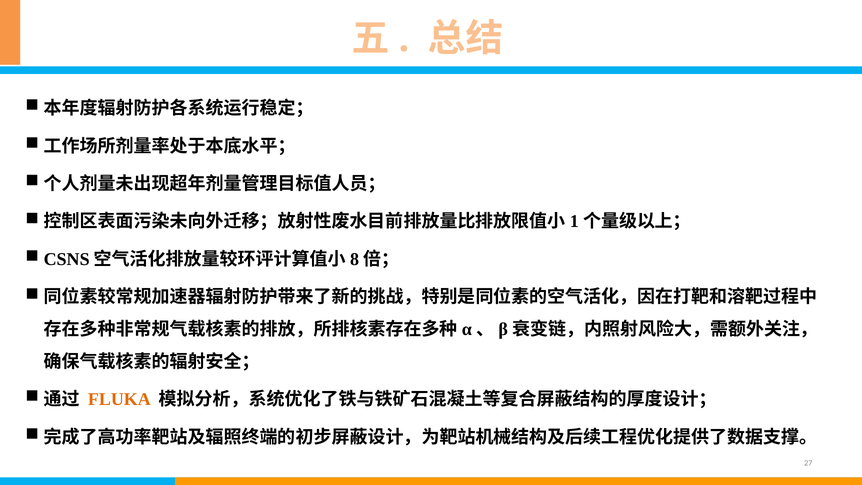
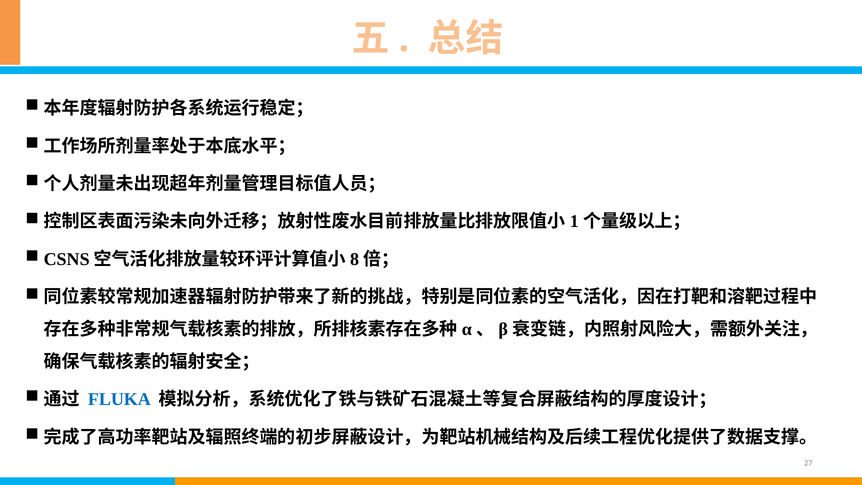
FLUKA colour: orange -> blue (119, 399)
